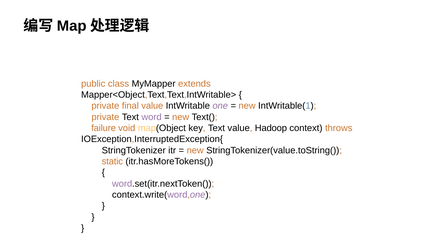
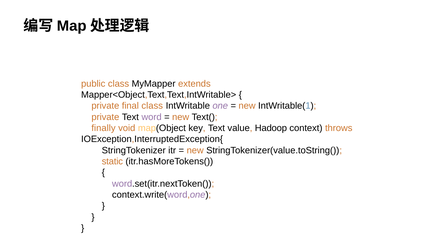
final value: value -> class (152, 106)
failure: failure -> finally (104, 128)
